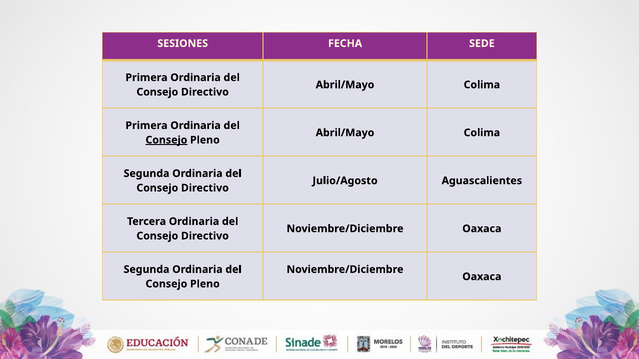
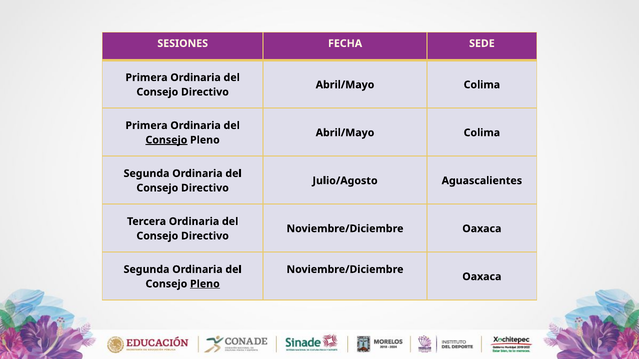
Pleno underline: none -> present (205, 284)
